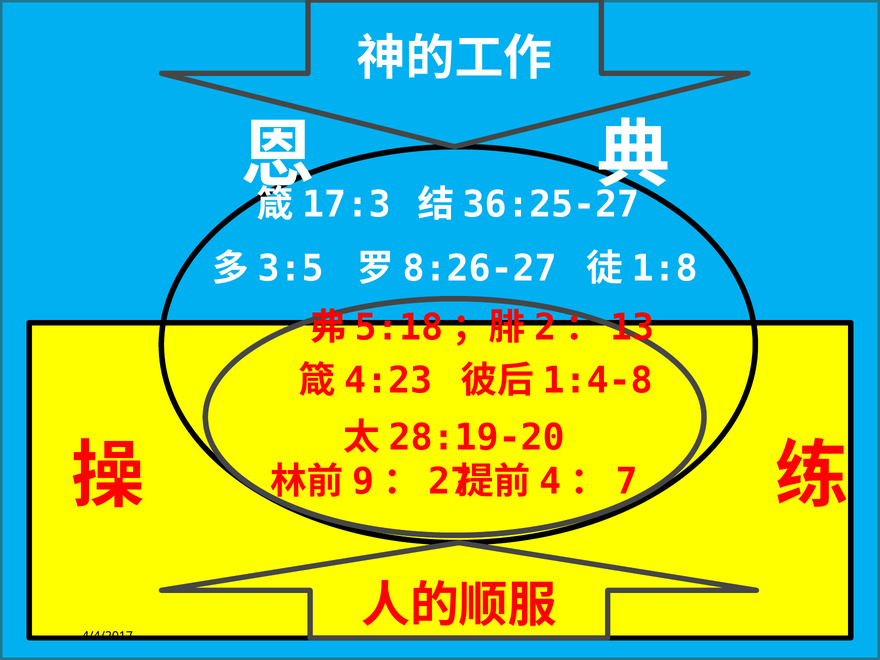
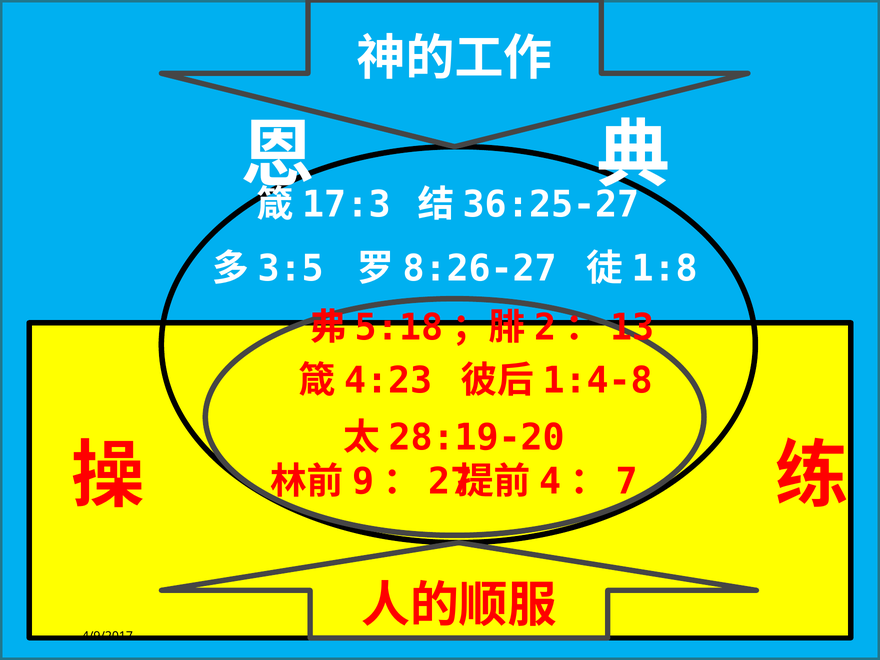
4/4/2017: 4/4/2017 -> 4/9/2017 (107, 636)
